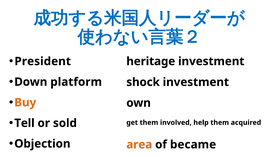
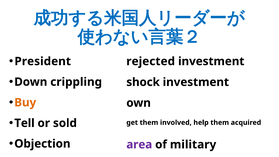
heritage: heritage -> rejected (151, 61)
platform: platform -> crippling (76, 82)
area colour: orange -> purple (139, 144)
became: became -> military (193, 144)
